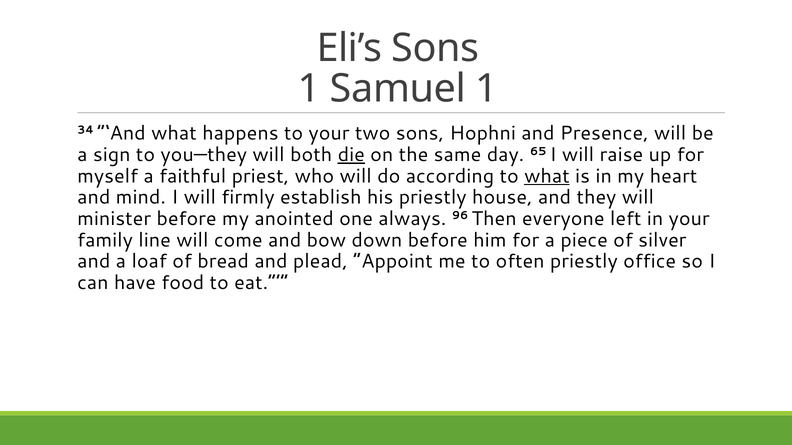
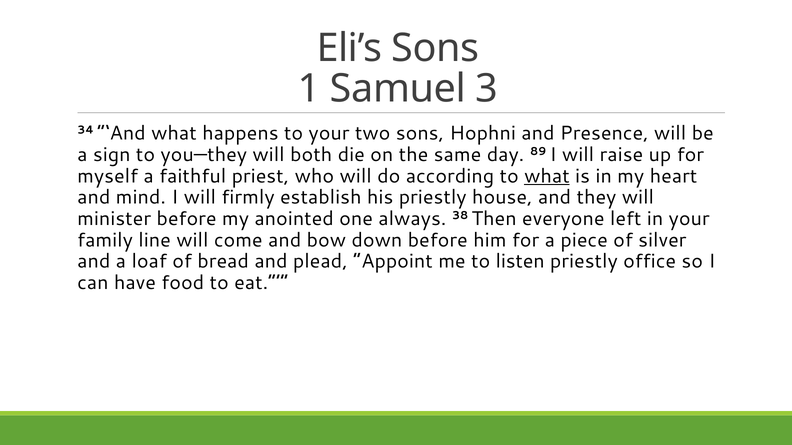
Samuel 1: 1 -> 3 (487, 89)
die underline: present -> none (351, 155)
65: 65 -> 89 (538, 152)
96: 96 -> 38 (460, 216)
often: often -> listen (520, 262)
